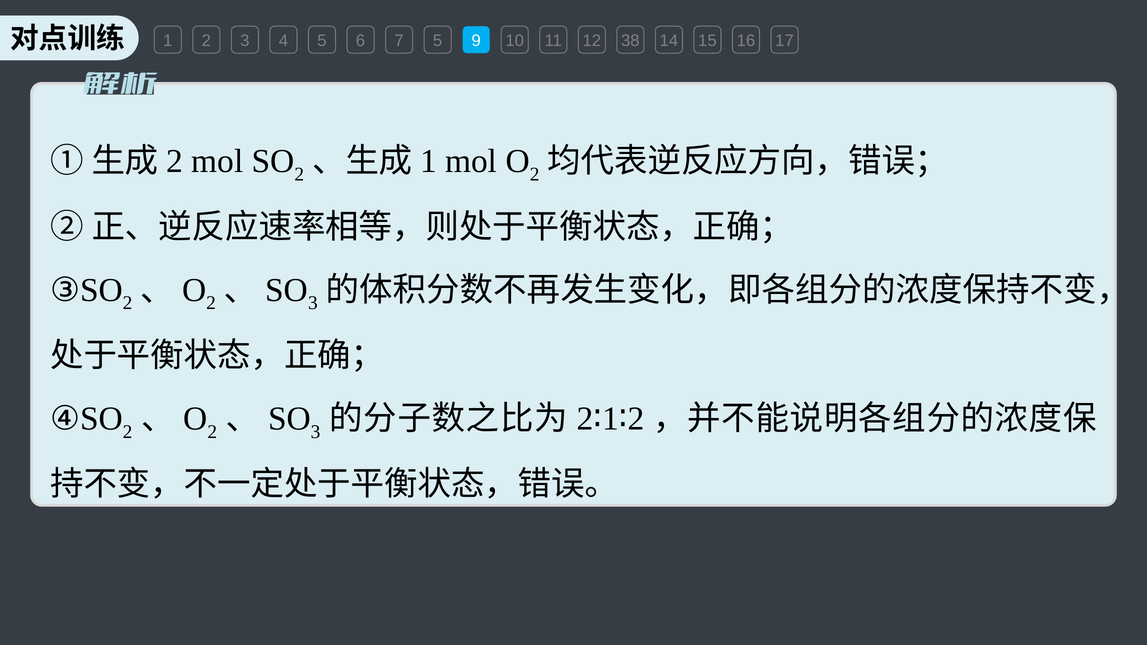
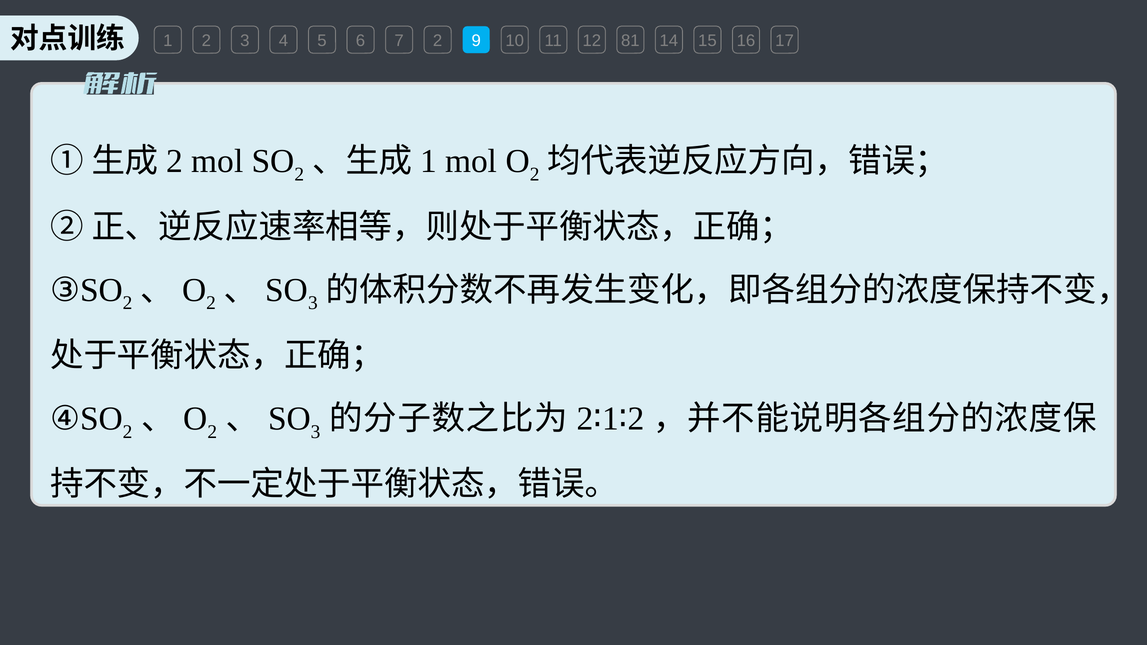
7 5: 5 -> 2 (438, 41)
38: 38 -> 81 (630, 41)
